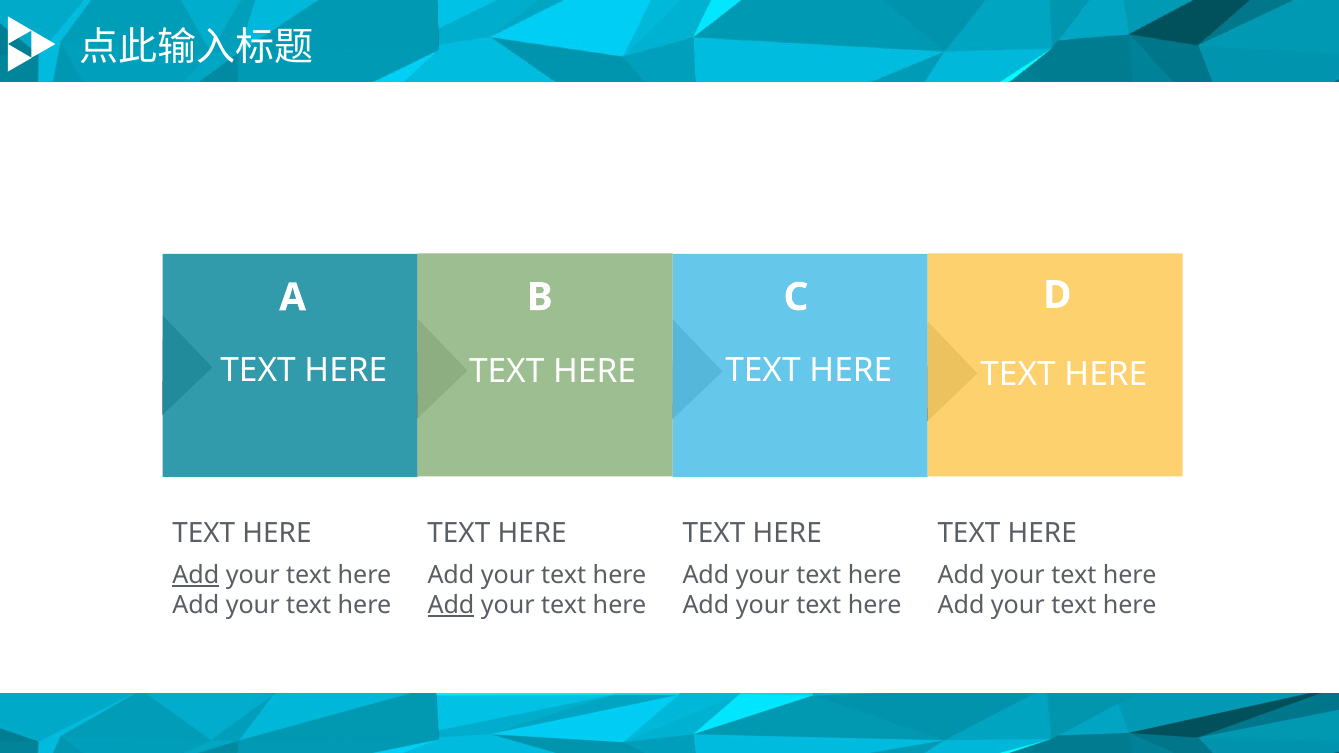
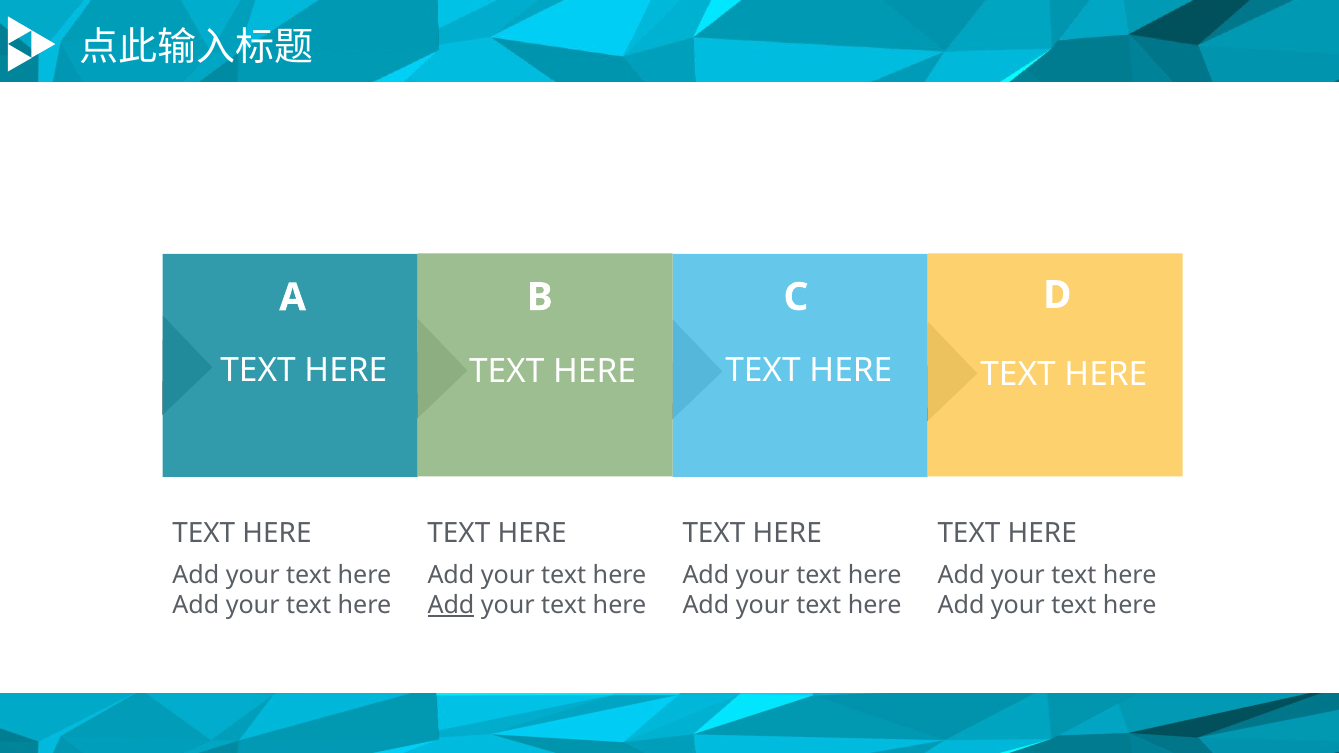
Add underline: present -> none (196, 575)
